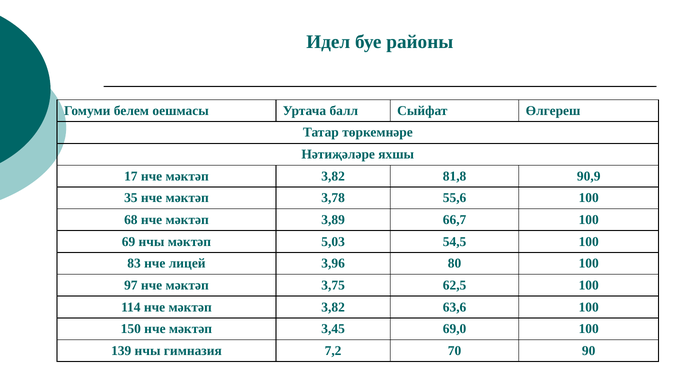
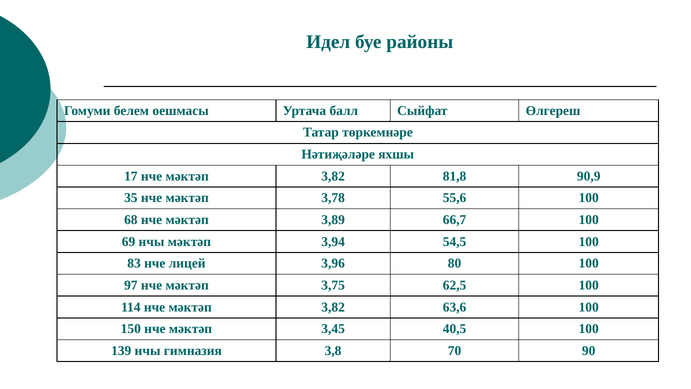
5,03: 5,03 -> 3,94 (333, 241)
69,0: 69,0 -> 40,5 (455, 329)
7,2: 7,2 -> 3,8 (333, 351)
